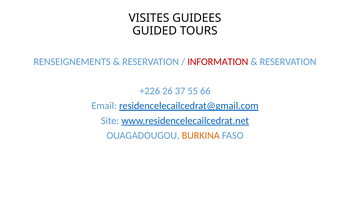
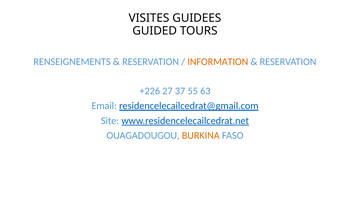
INFORMATION colour: red -> orange (218, 62)
26: 26 -> 27 (167, 91)
66: 66 -> 63 (205, 91)
